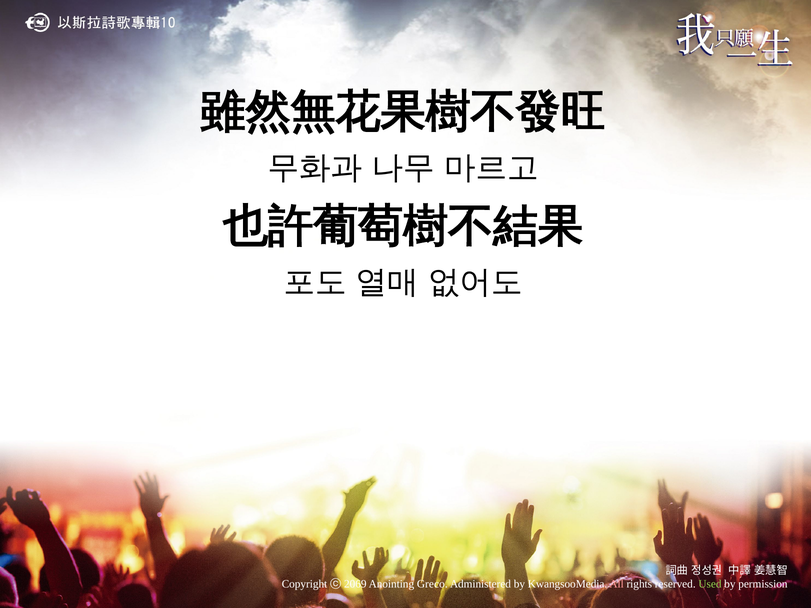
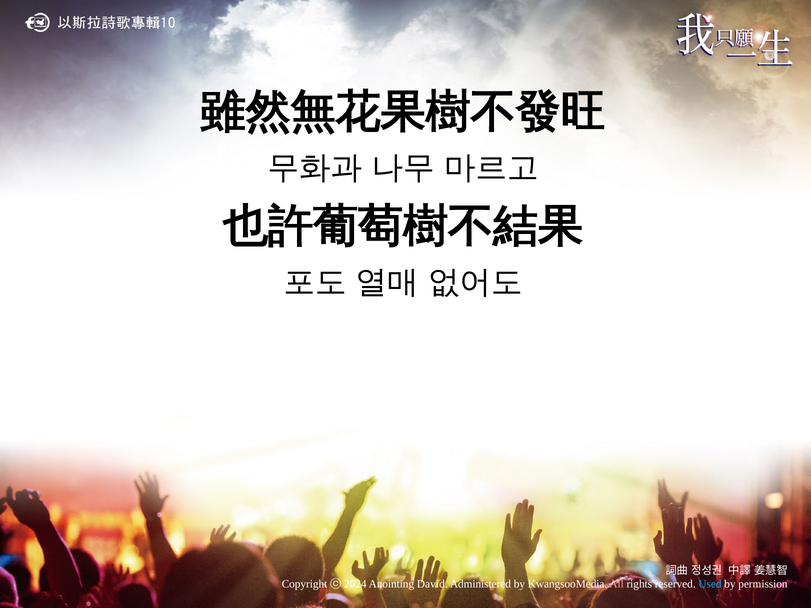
2069: 2069 -> 2024 (355, 584)
Greco: Greco -> David (432, 584)
Used colour: light green -> light blue (710, 584)
